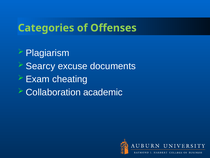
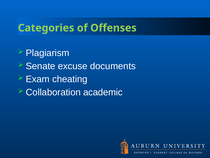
Searcy: Searcy -> Senate (41, 66)
